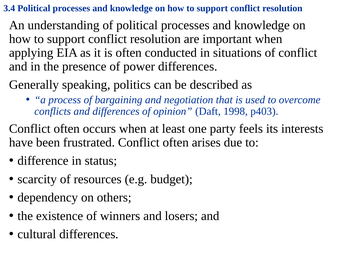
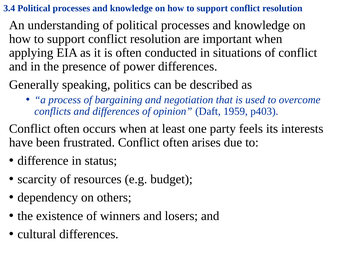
1998: 1998 -> 1959 (236, 112)
